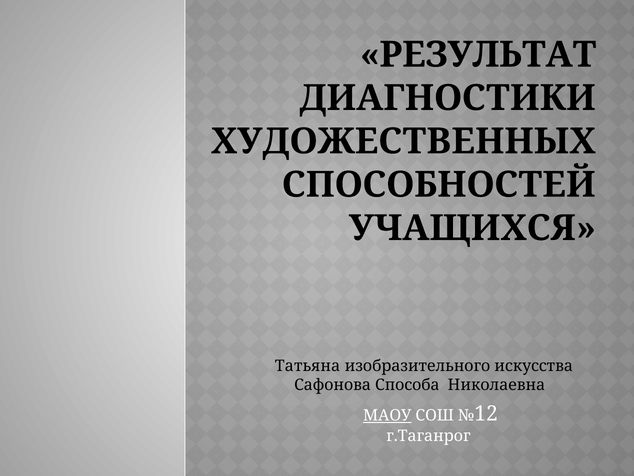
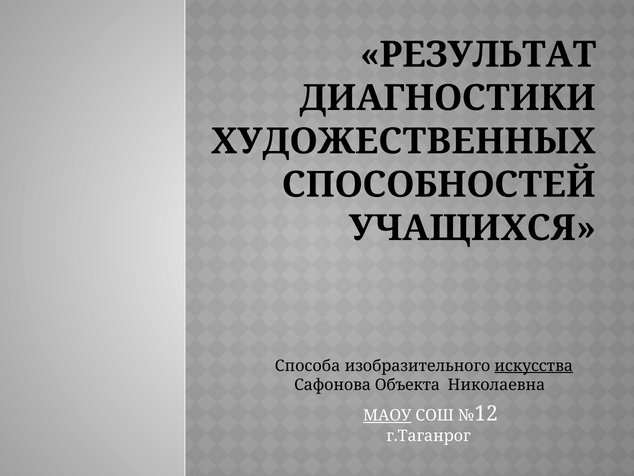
Татьяна: Татьяна -> Способа (308, 365)
искусства underline: none -> present (534, 365)
Способа: Способа -> Объекта (407, 384)
